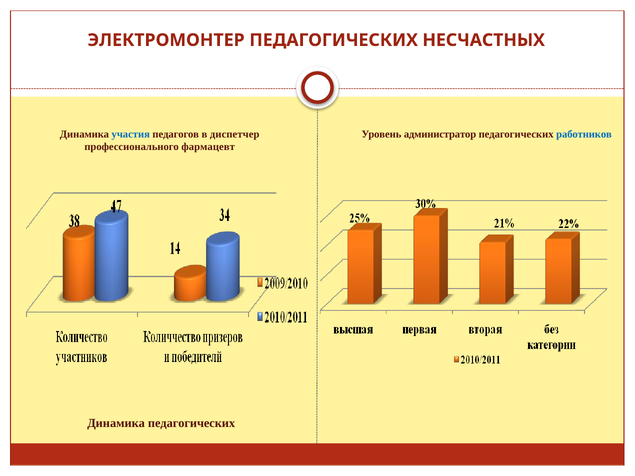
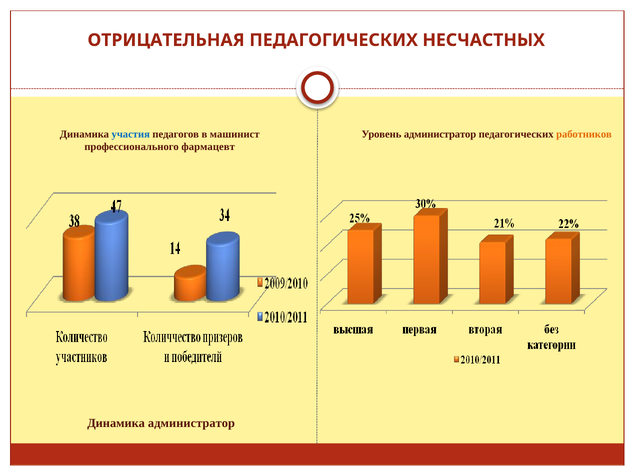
ЭЛЕКТРОМОНТЕР: ЭЛЕКТРОМОНТЕР -> ОТРИЦАТЕЛЬНАЯ (166, 40)
диспетчер: диспетчер -> машинист (235, 134)
работников colour: blue -> orange (584, 134)
Динамика педагогических: педагогических -> администратор (191, 423)
